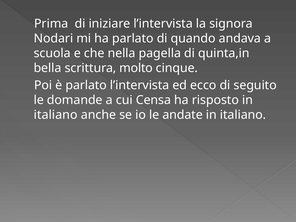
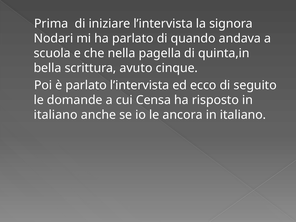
molto: molto -> avuto (136, 68)
andate: andate -> ancora (183, 115)
